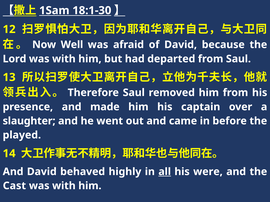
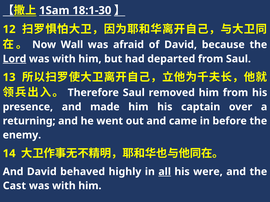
Well: Well -> Wall (72, 45)
Lord underline: none -> present (14, 59)
slaughter: slaughter -> returning (29, 121)
played: played -> enemy (22, 135)
